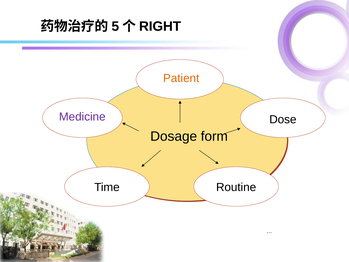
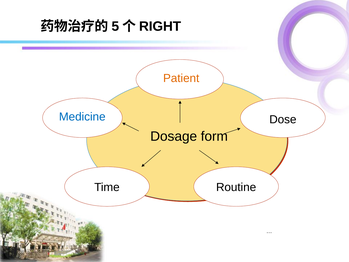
Medicine colour: purple -> blue (82, 117)
